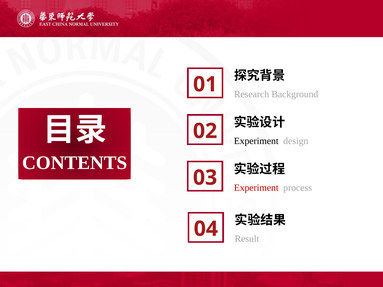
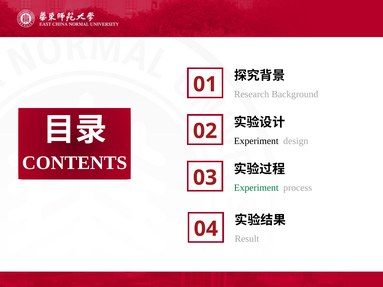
Experiment colour: red -> green (256, 188)
